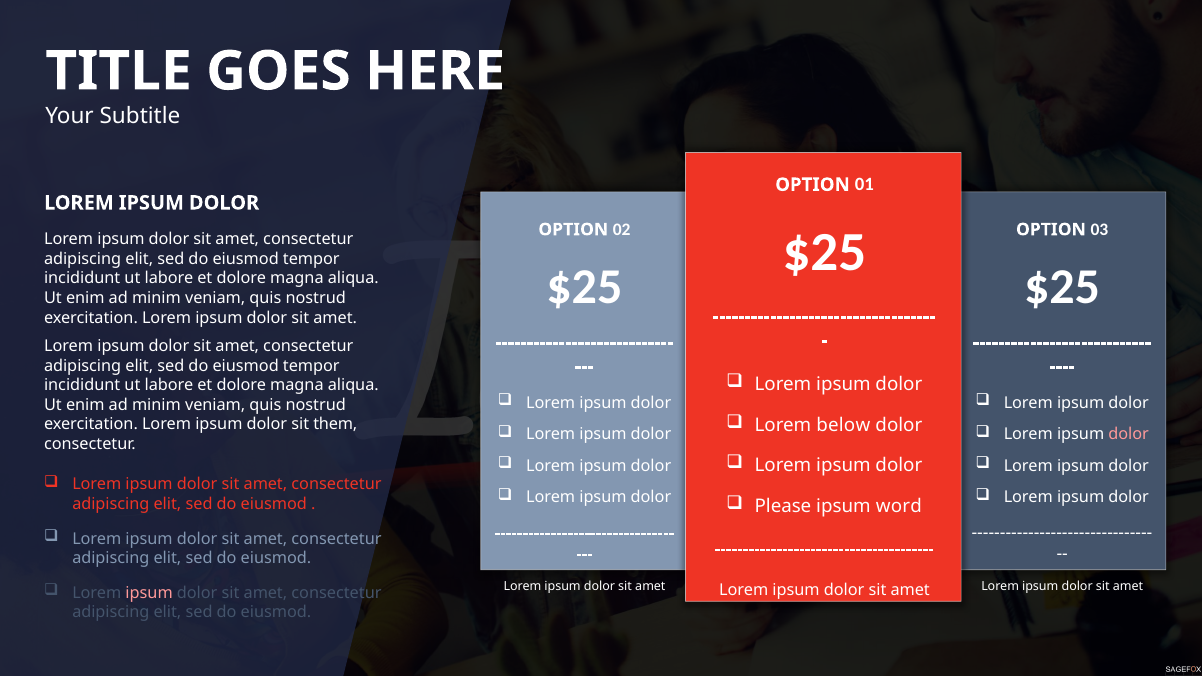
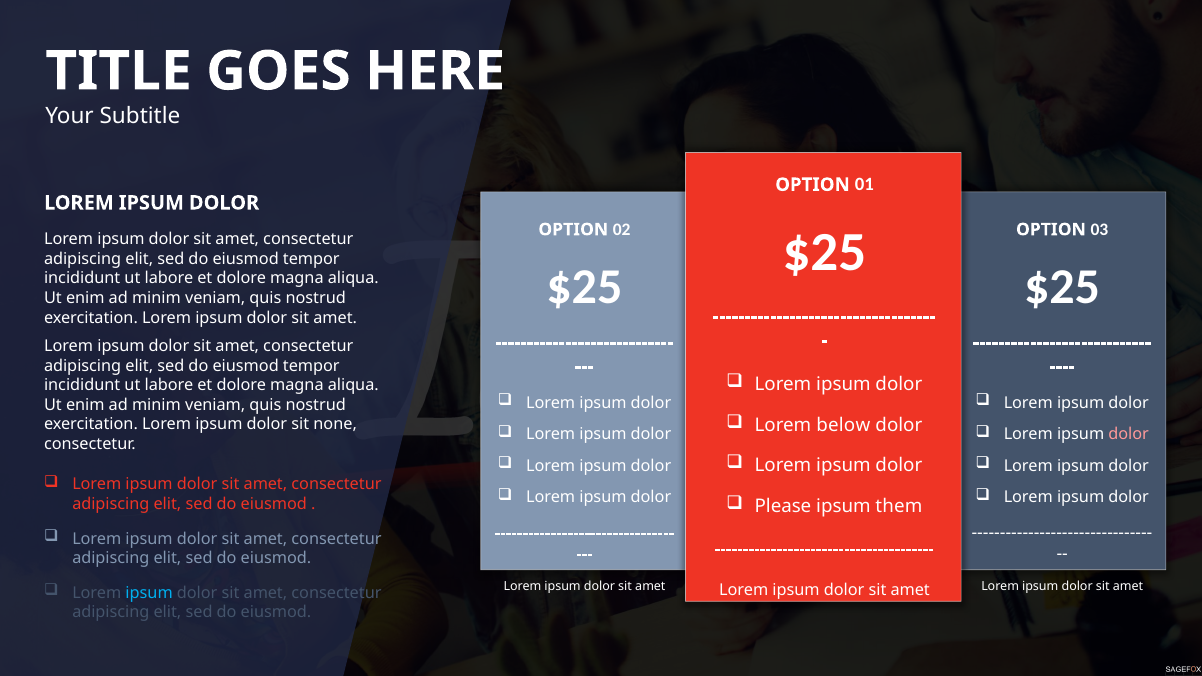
them: them -> none (335, 425)
word: word -> them (899, 506)
ipsum colour: pink -> light blue (149, 593)
